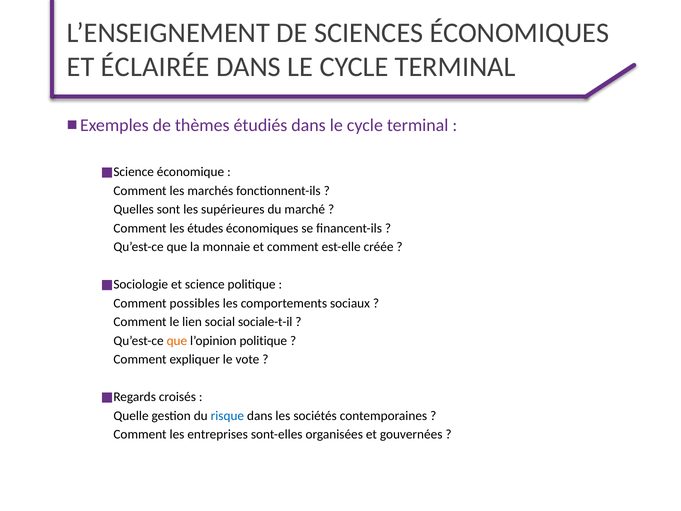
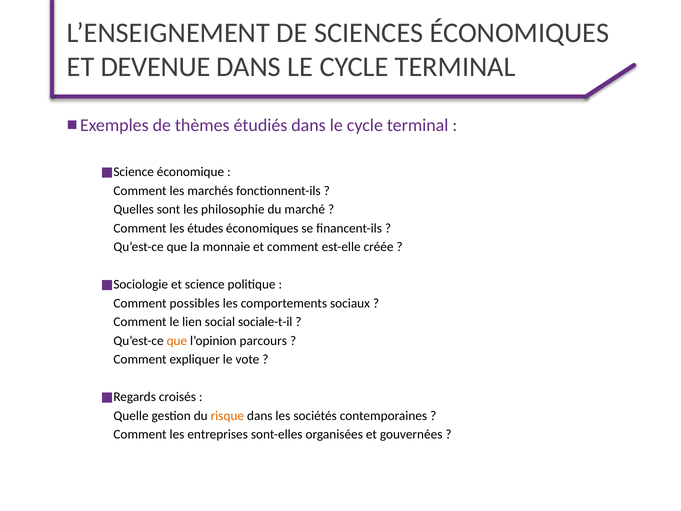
ÉCLAIRÉE: ÉCLAIRÉE -> DEVENUE (155, 67)
supérieures: supérieures -> philosophie (233, 209)
l’opinion politique: politique -> parcours (263, 341)
risque colour: blue -> orange (227, 416)
